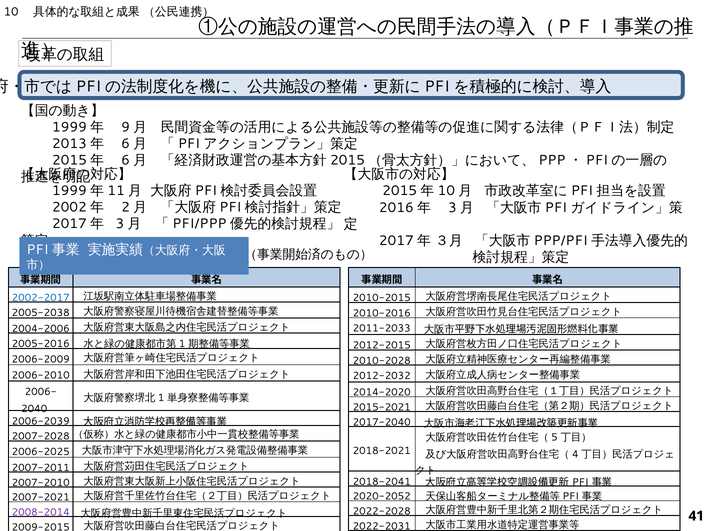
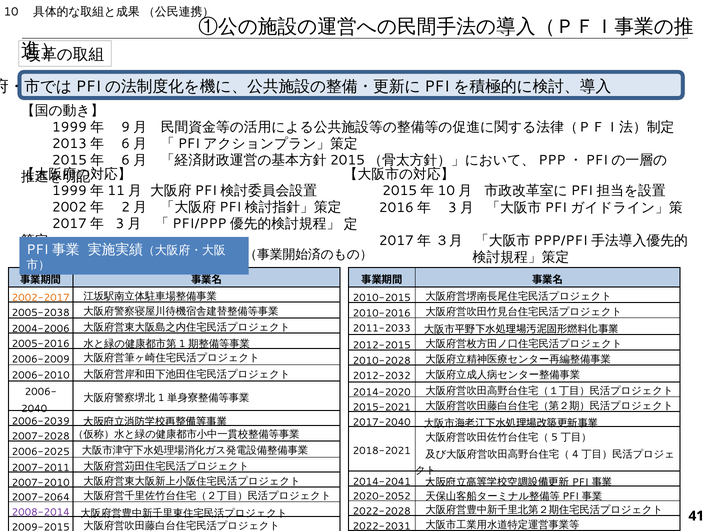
2002-2017 colour: blue -> orange (41, 298)
2018-2041: 2018-2041 -> 2014-2041 (382, 482)
2007-2021: 2007-2021 -> 2007-2064 (41, 498)
